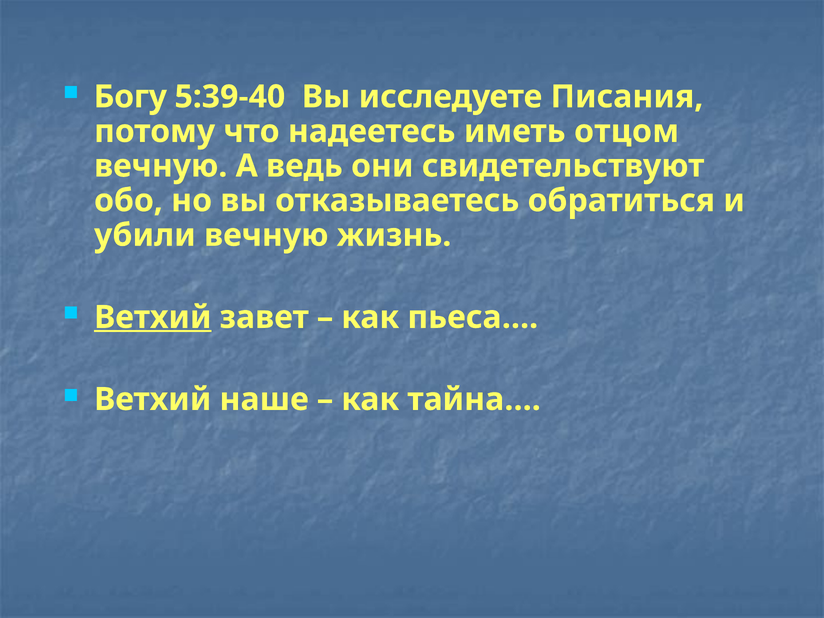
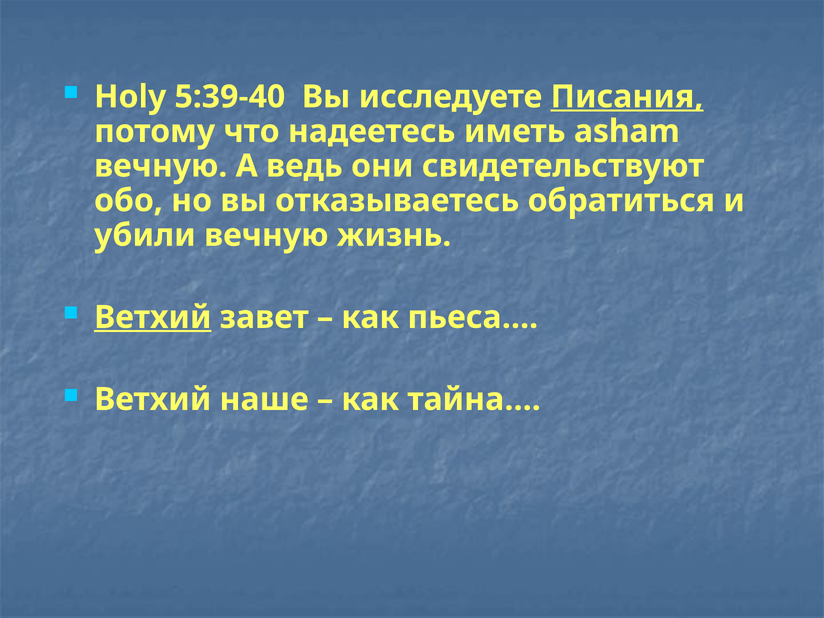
Богу: Богу -> Holy (130, 97)
Писания underline: none -> present (627, 97)
отцом: отцом -> asham (627, 131)
